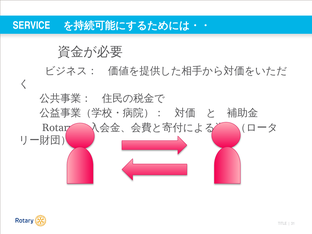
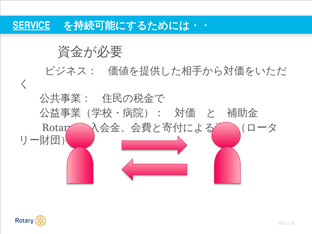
SERVICE underline: none -> present (32, 25)
